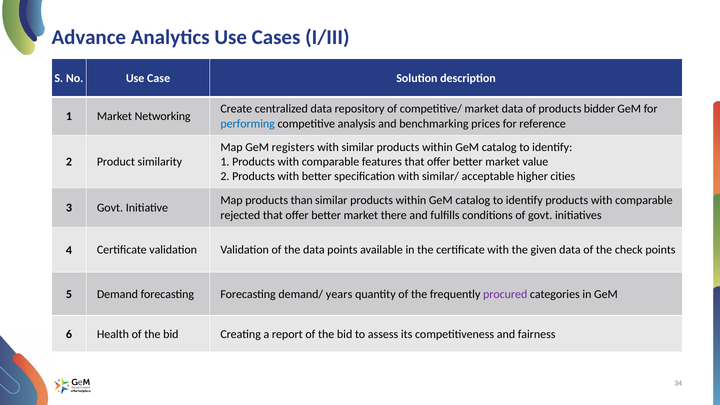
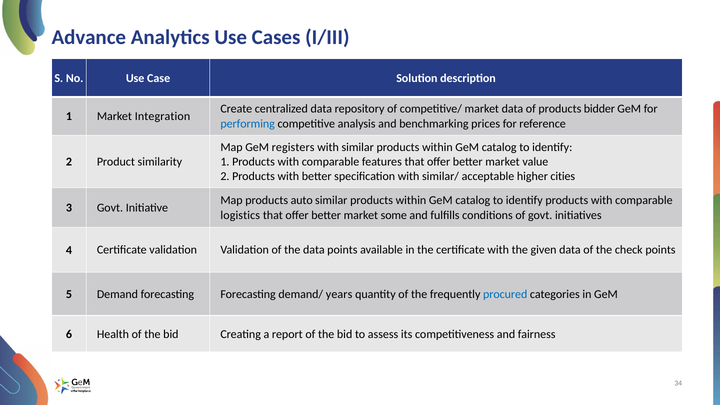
Networking: Networking -> Integration (163, 116)
than: than -> auto (302, 200)
rejected: rejected -> logistics (240, 215)
there: there -> some (394, 215)
procured colour: purple -> blue (505, 294)
